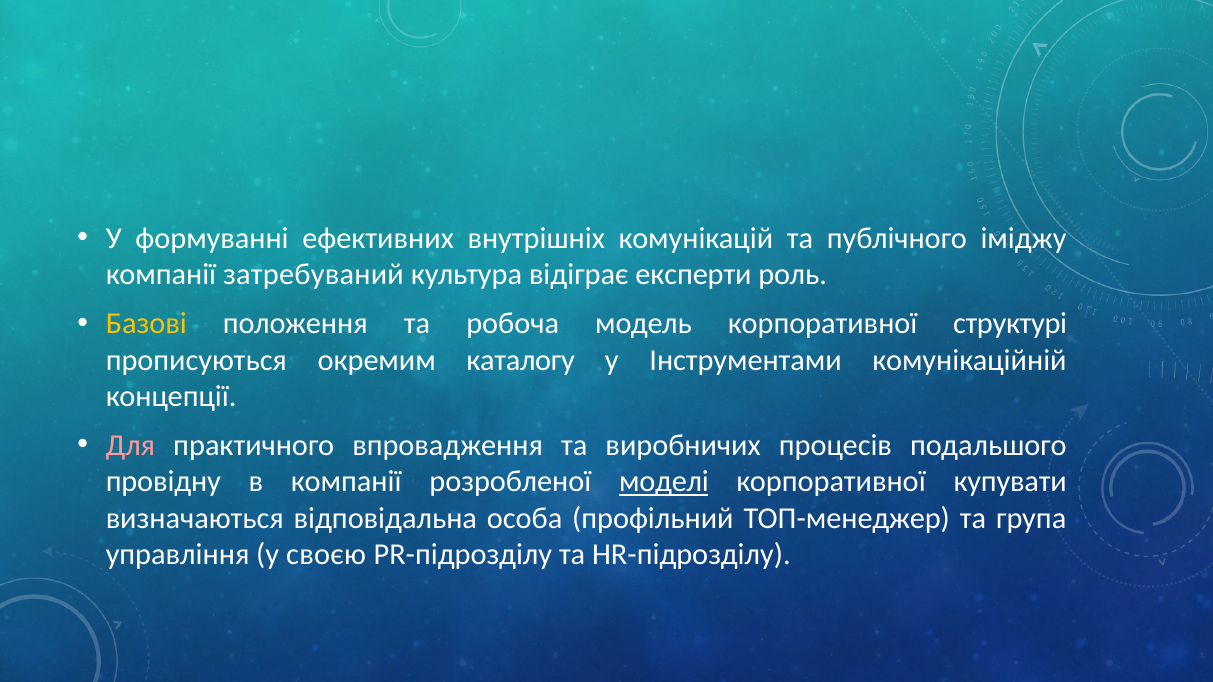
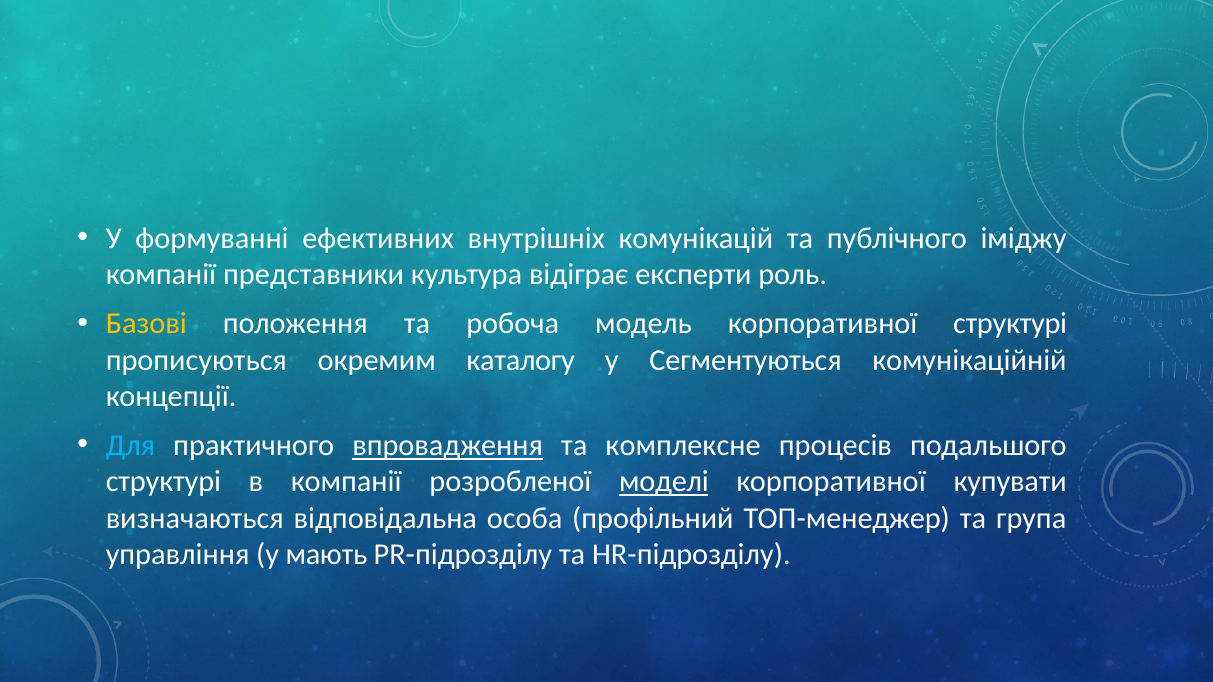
затребуваний: затребуваний -> представники (314, 275)
Інструментами: Інструментами -> Сегментуються (746, 360)
Для colour: pink -> light blue (130, 446)
впровадження underline: none -> present (448, 446)
виробничих: виробничих -> комплексне (683, 446)
провідну: провідну -> структурі (163, 482)
своєю: своєю -> мають (326, 555)
